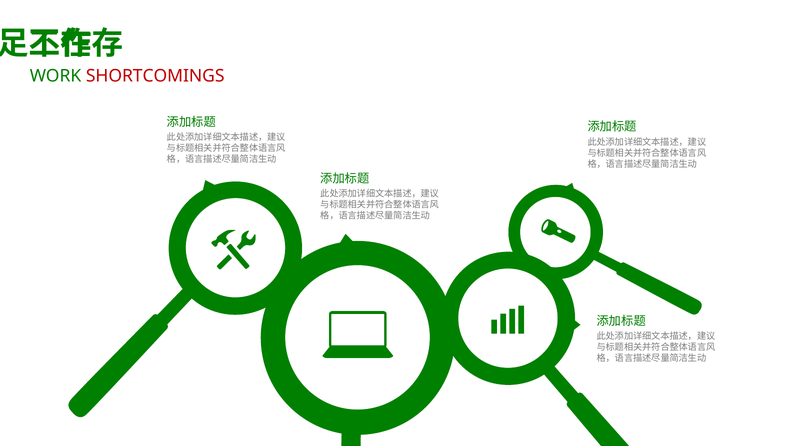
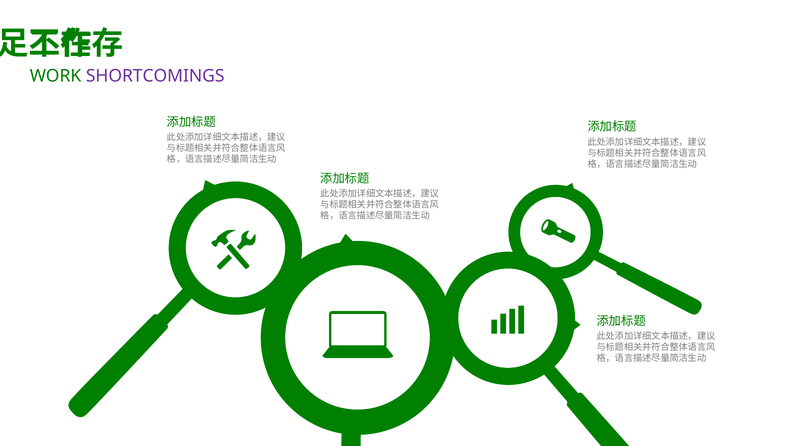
SHORTCOMINGS colour: red -> purple (155, 76)
